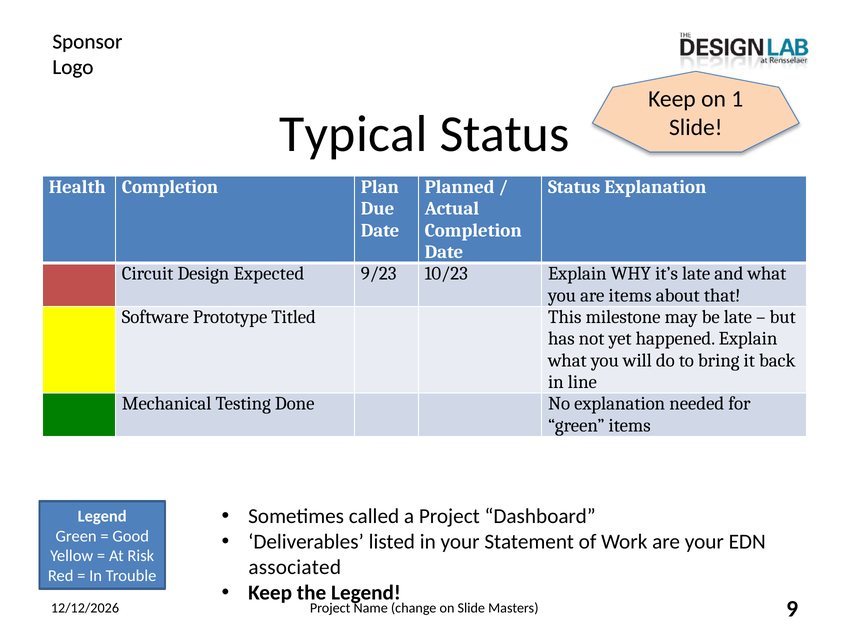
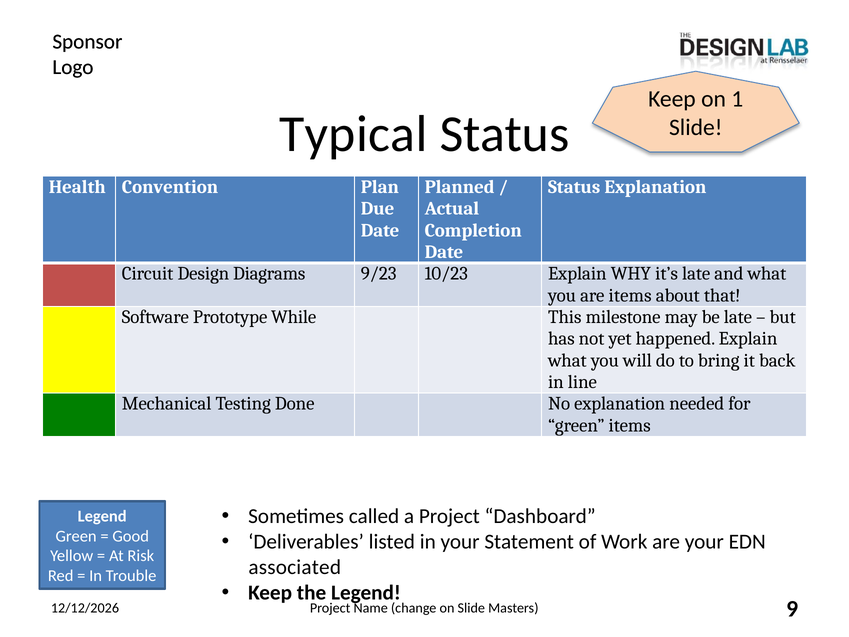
Health Completion: Completion -> Convention (170, 187)
Expected: Expected -> Diagrams (269, 274)
Titled: Titled -> While (294, 317)
